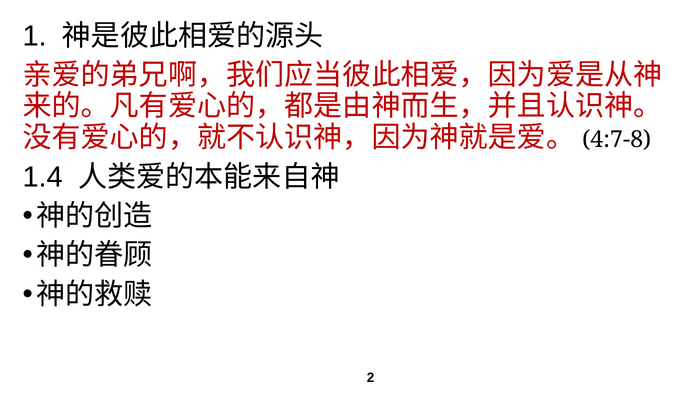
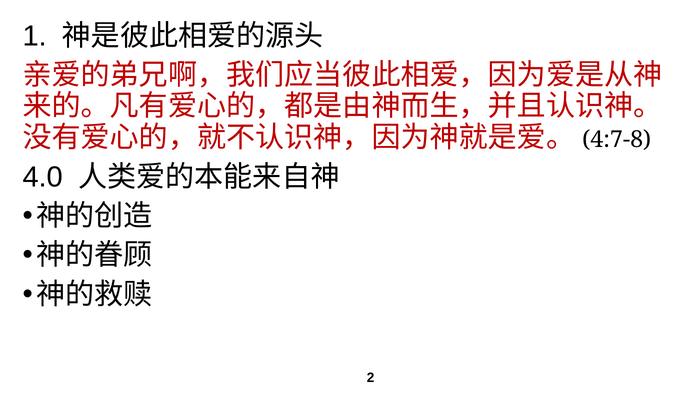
1.4: 1.4 -> 4.0 (43, 177)
